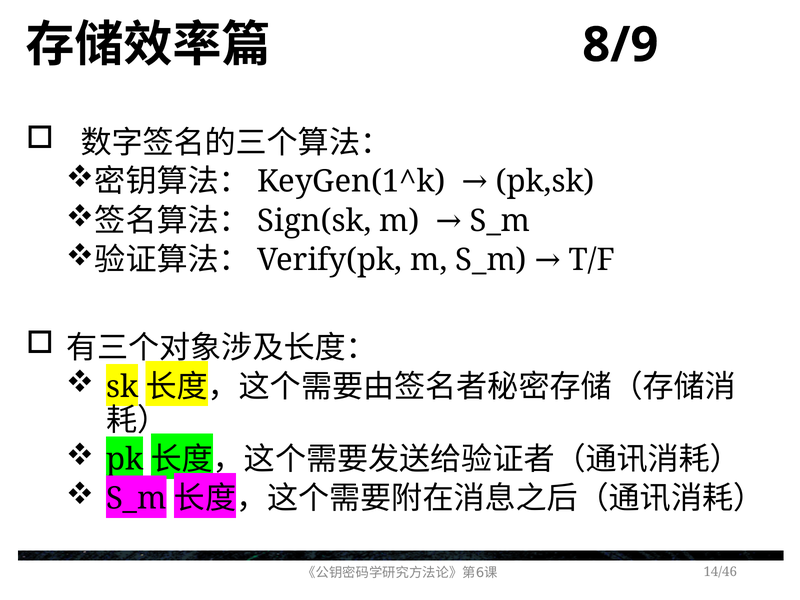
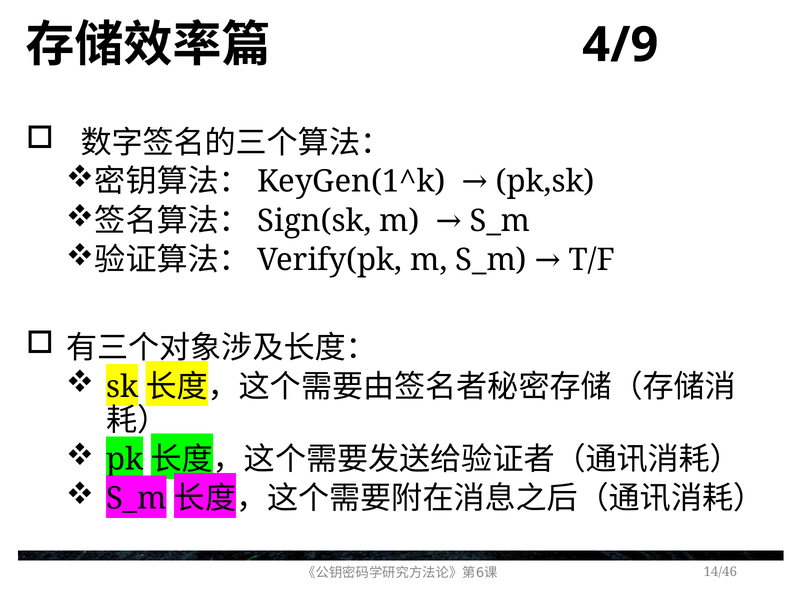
8/9: 8/9 -> 4/9 (620, 45)
